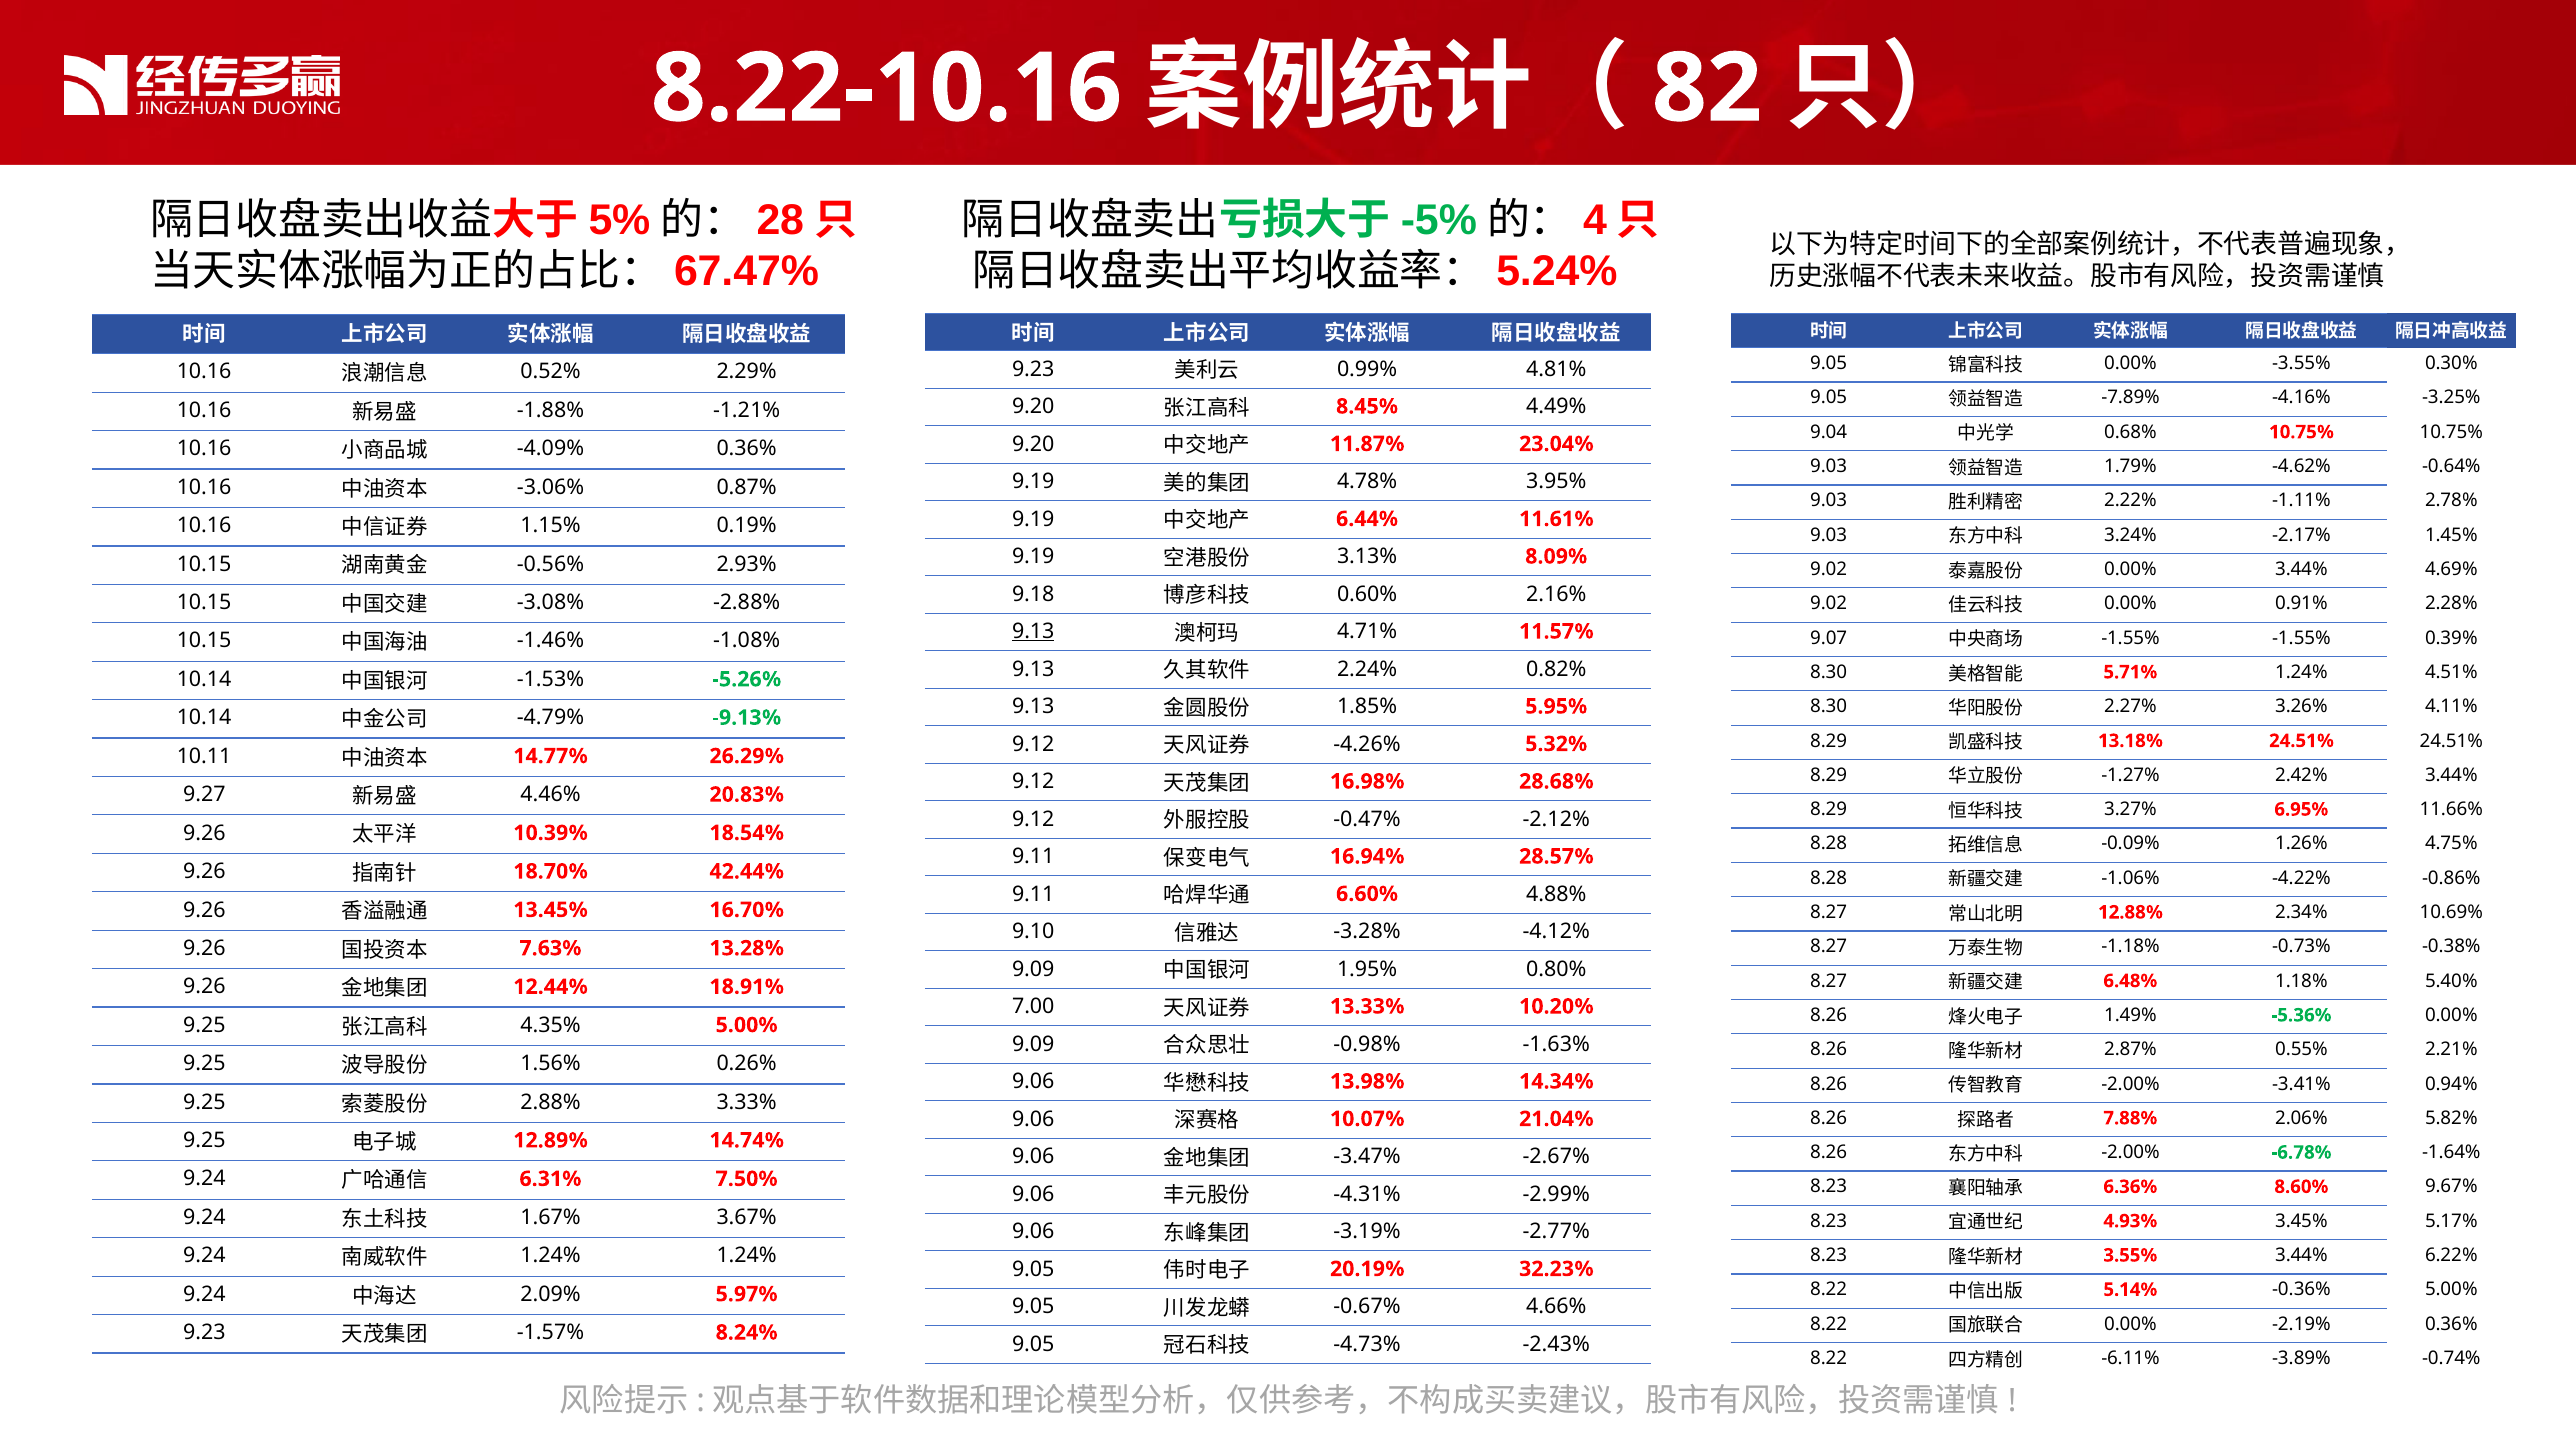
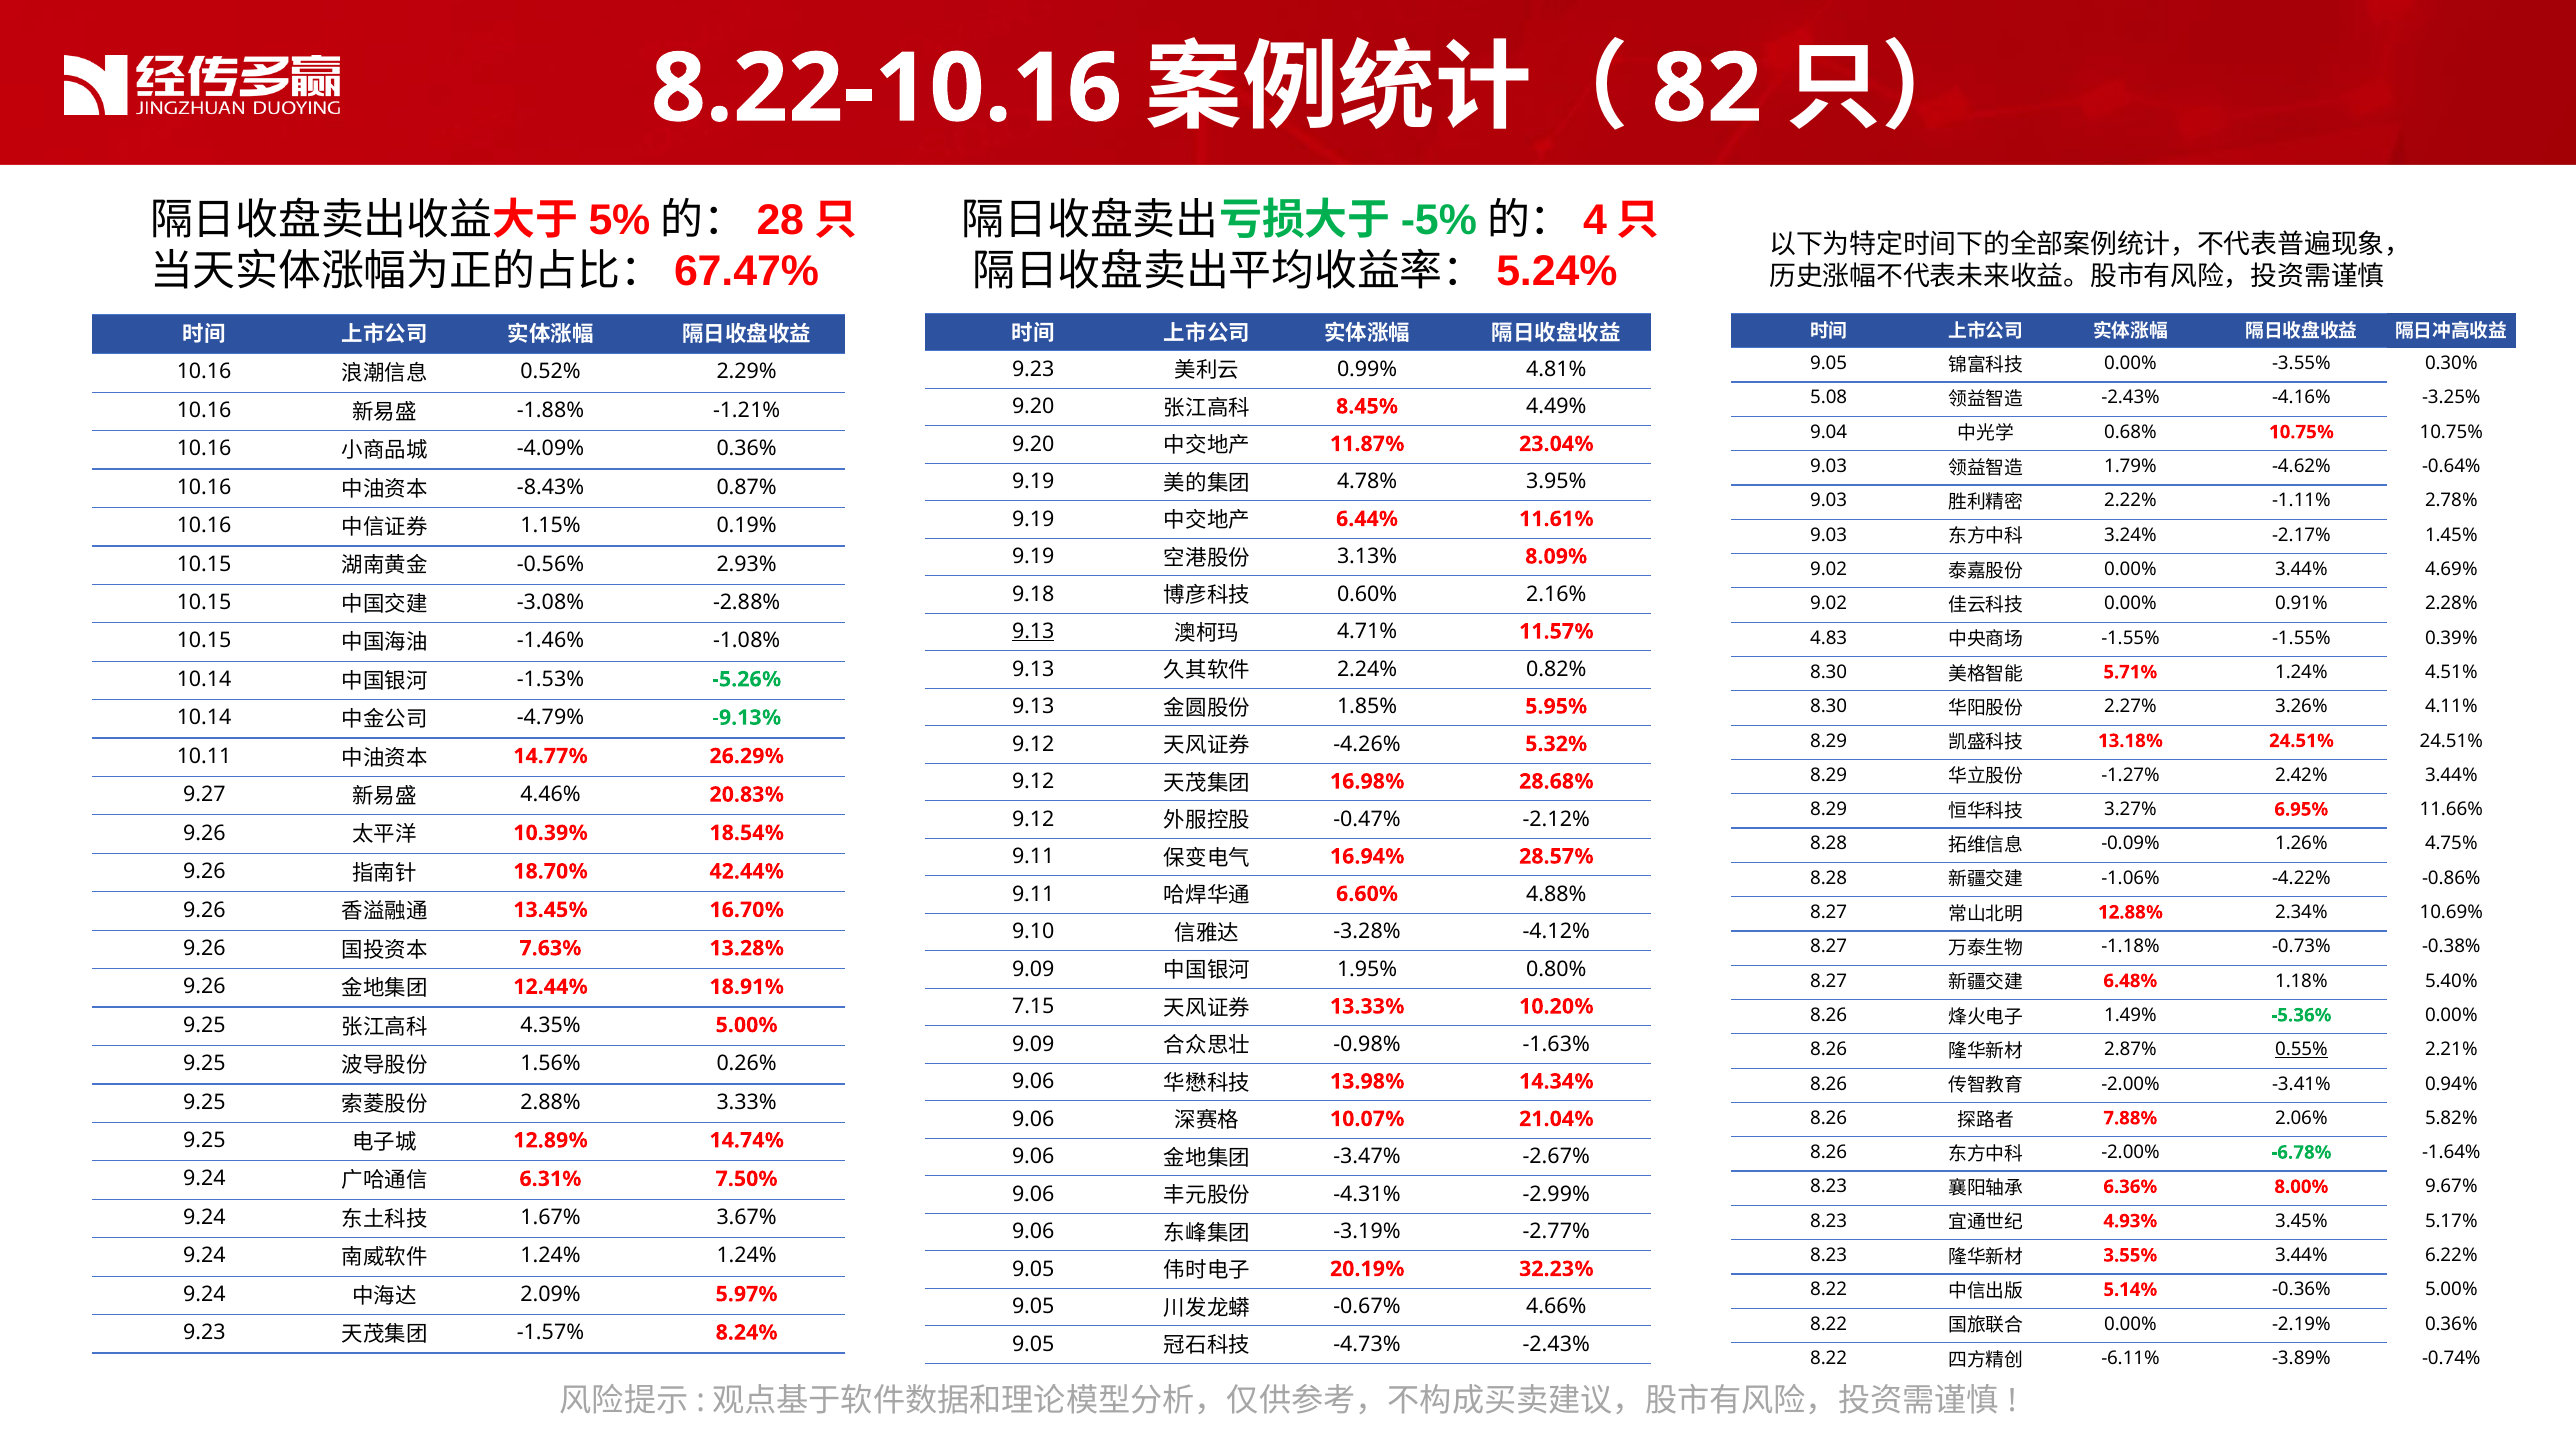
9.05: 9.05 -> 5.08 (1829, 398)
-7.89%: -7.89% -> -2.43% (2131, 398)
-3.06%: -3.06% -> -8.43% (550, 487)
9.07: 9.07 -> 4.83 (1829, 638)
7.00: 7.00 -> 7.15 (1033, 1006)
0.55% underline: none -> present (2301, 1050)
8.60%: 8.60% -> 8.00% (2301, 1187)
